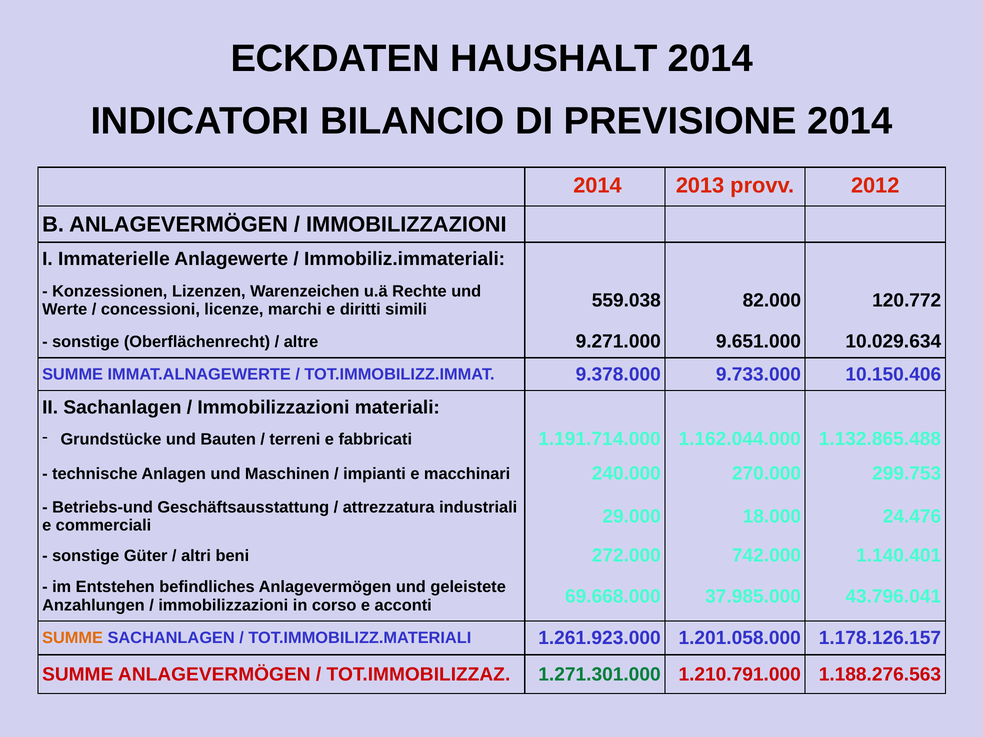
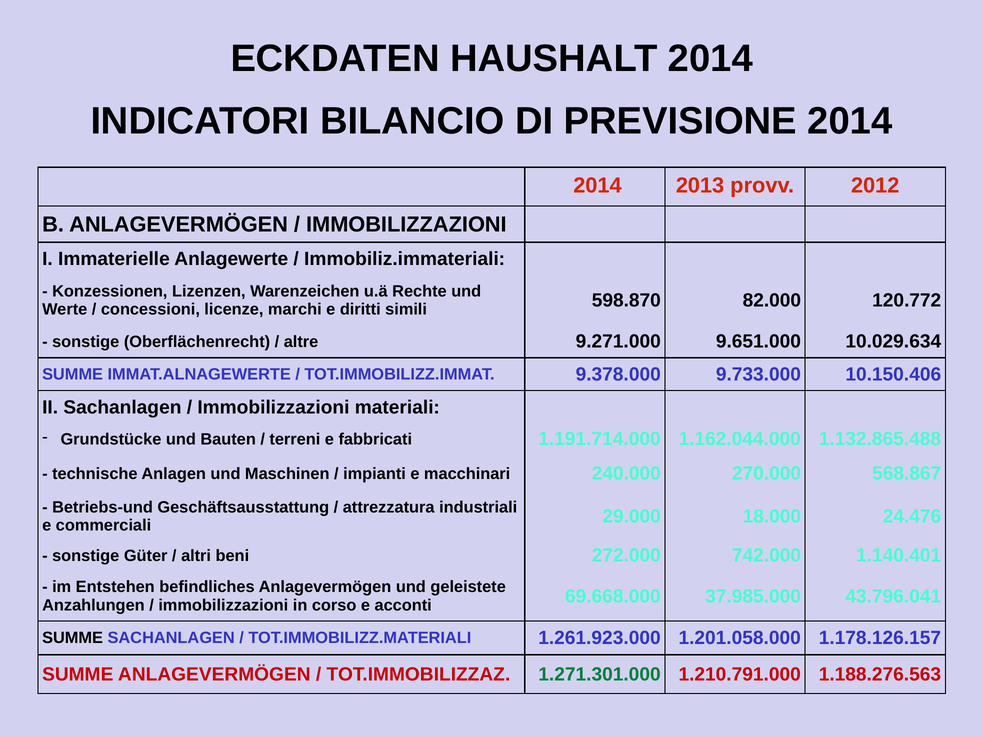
559.038: 559.038 -> 598.870 (626, 300)
299.753: 299.753 -> 568.867 (907, 474)
SUMME colour: orange -> black (73, 638)
